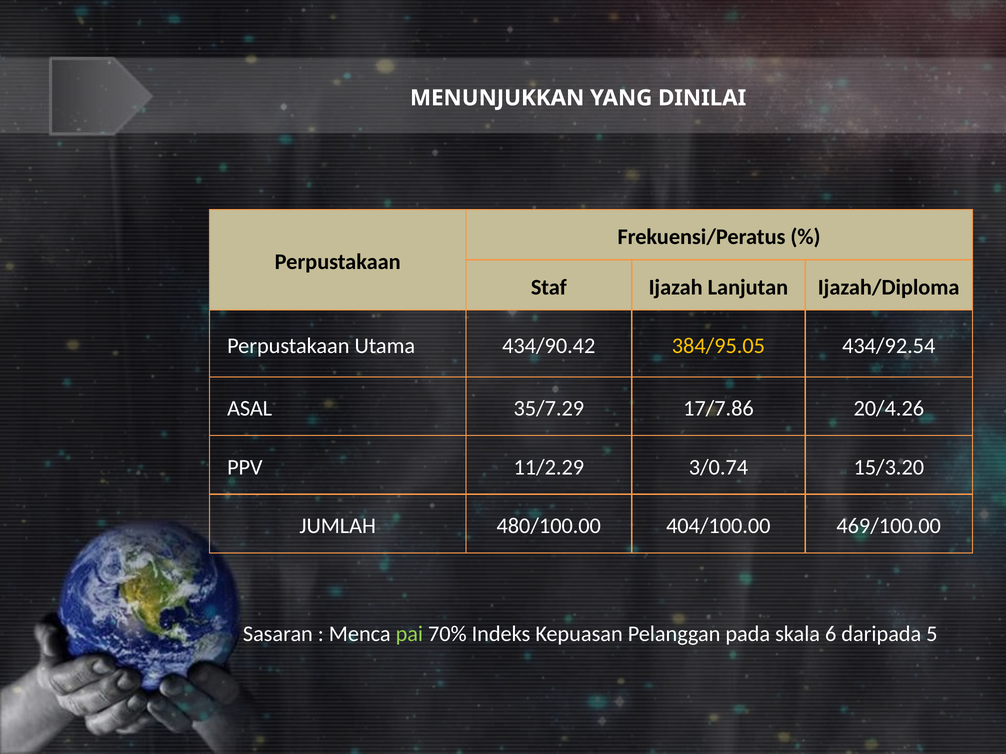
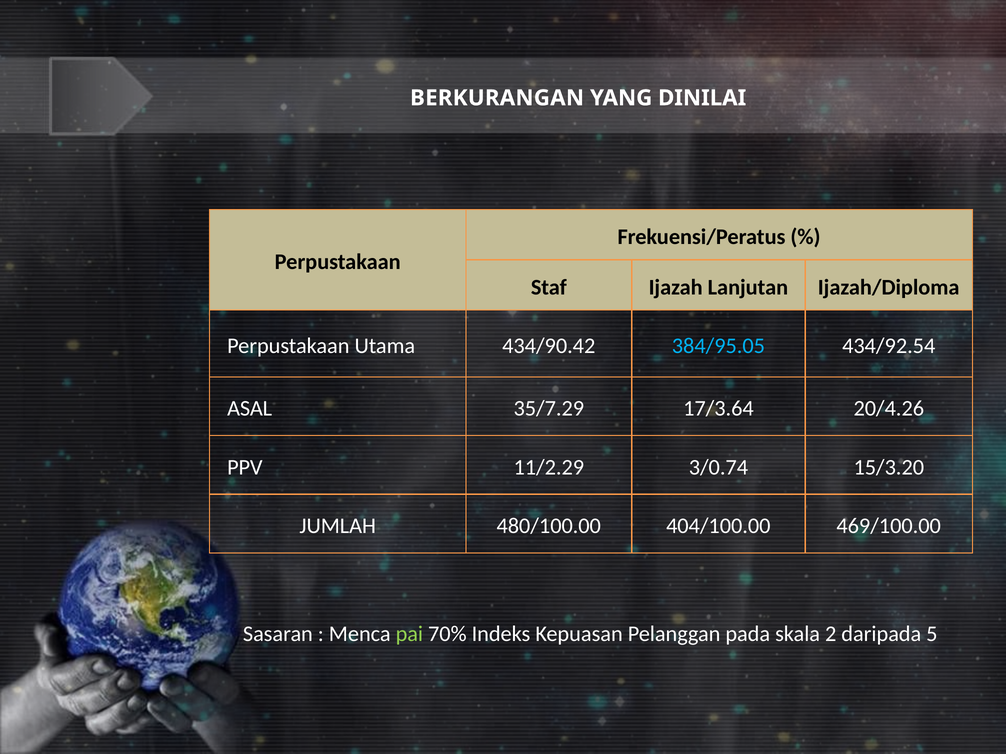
MENUNJUKKAN: MENUNJUKKAN -> BERKURANGAN (497, 98)
384/95.05 colour: yellow -> light blue (718, 346)
17/7.86: 17/7.86 -> 17/3.64 (718, 409)
6: 6 -> 2 (831, 634)
